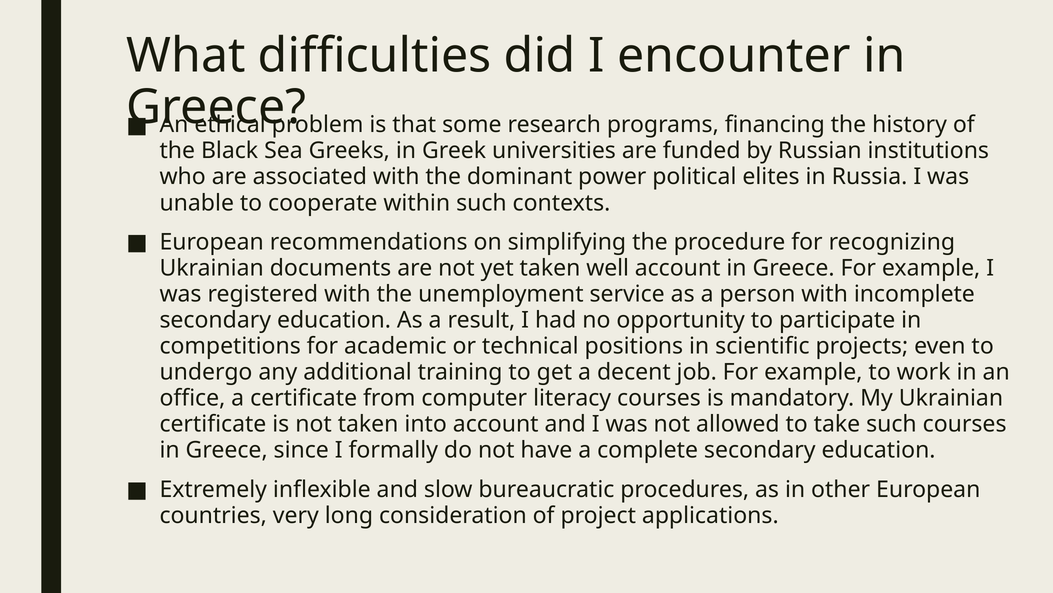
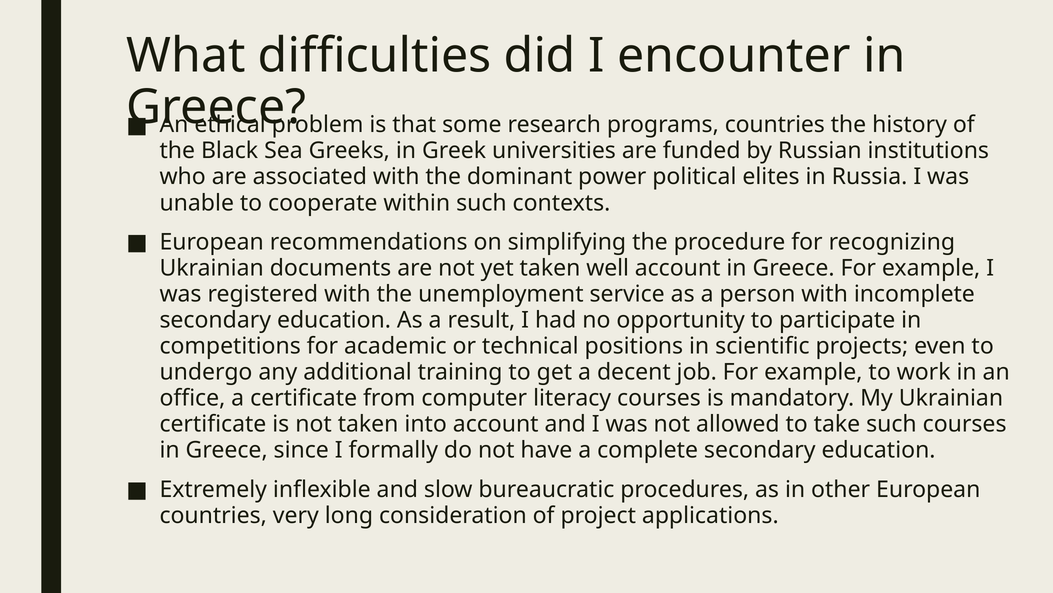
programs financing: financing -> countries (775, 125)
